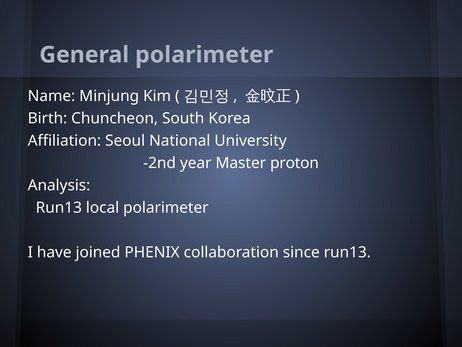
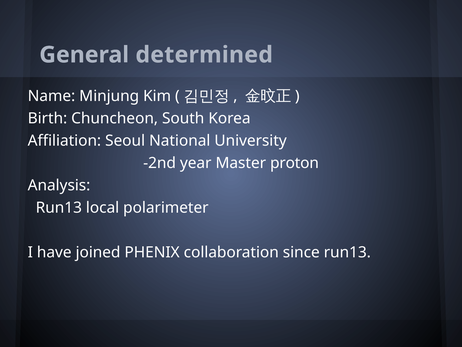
General polarimeter: polarimeter -> determined (204, 55)
